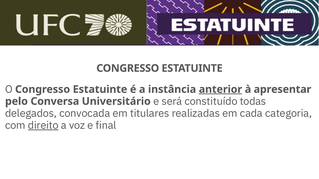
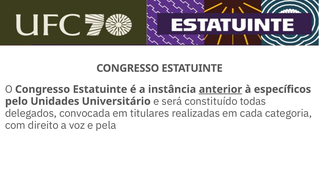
apresentar: apresentar -> específicos (282, 90)
Conversa: Conversa -> Unidades (55, 102)
direito underline: present -> none (43, 126)
final: final -> pela (106, 126)
